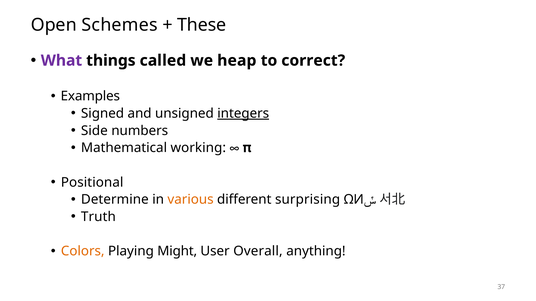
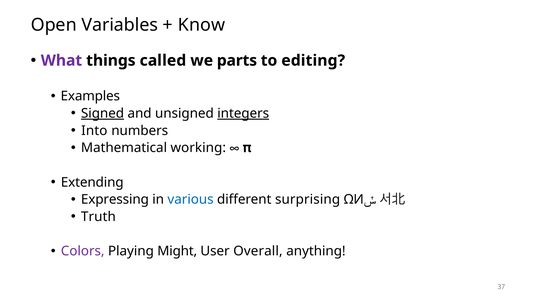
Schemes: Schemes -> Variables (120, 25)
These: These -> Know (202, 25)
heap: heap -> parts (237, 61)
correct: correct -> editing (313, 61)
Signed underline: none -> present (103, 114)
Side: Side -> Into (94, 131)
Positional: Positional -> Extending (92, 183)
Determine: Determine -> Expressing (115, 200)
various colour: orange -> blue (191, 200)
Colors colour: orange -> purple (83, 252)
